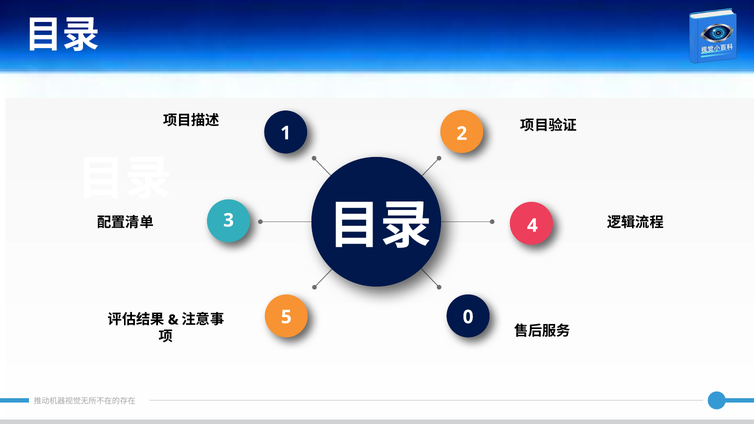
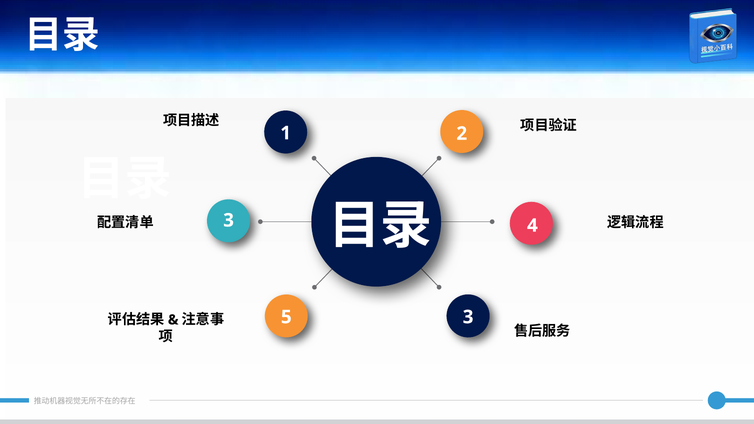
5 0: 0 -> 3 (468, 317)
